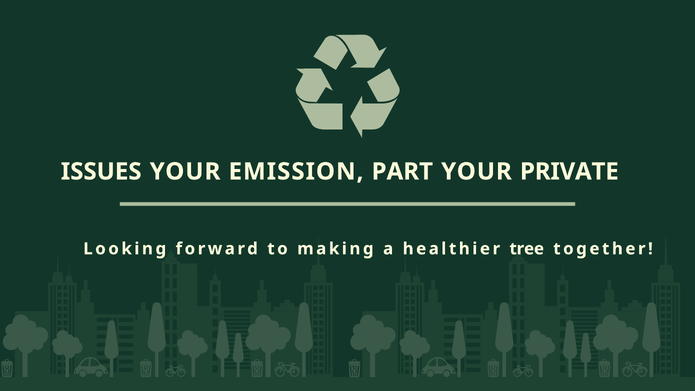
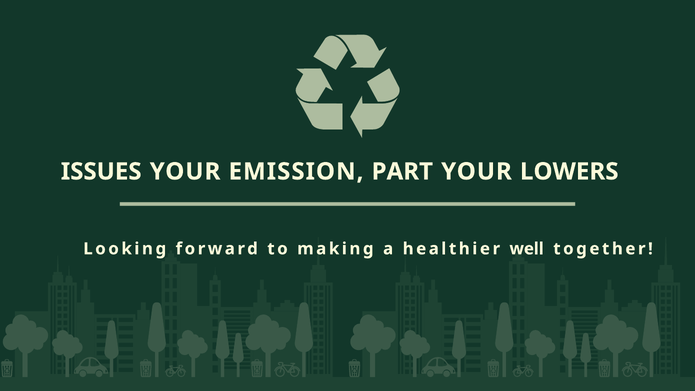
PRIVATE: PRIVATE -> LOWERS (569, 172)
tree: tree -> well (527, 249)
